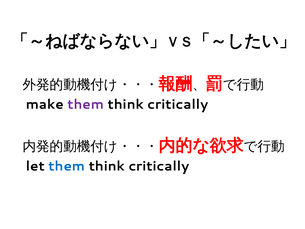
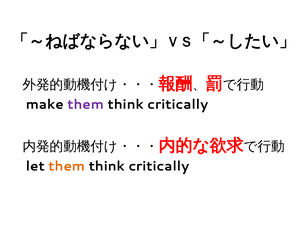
them colour: blue -> orange (67, 166)
